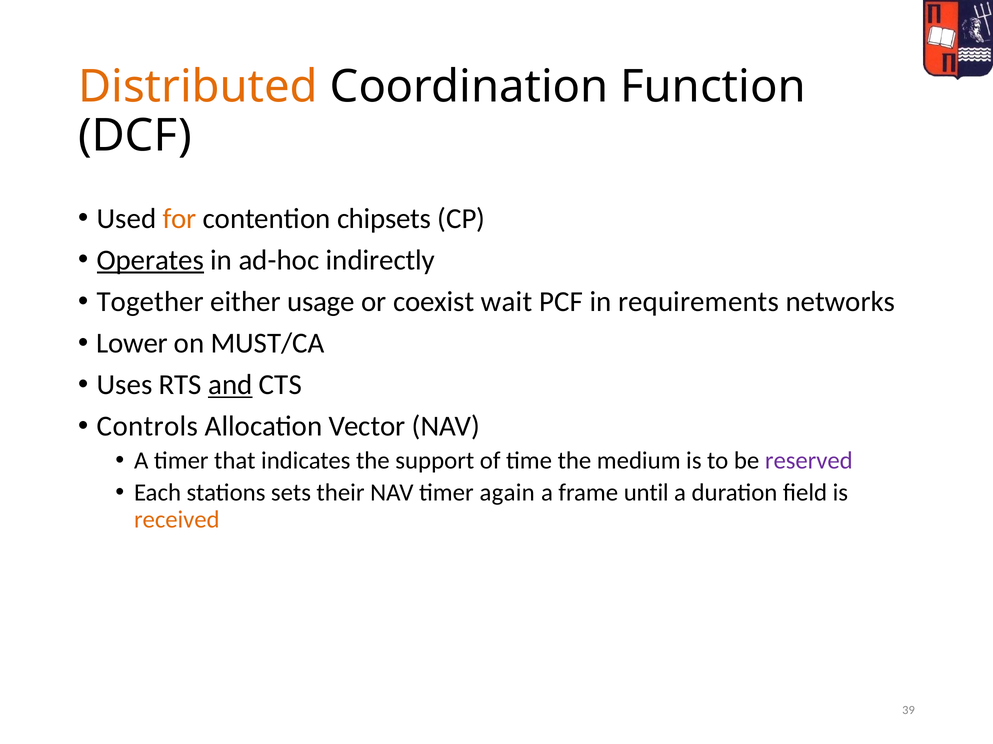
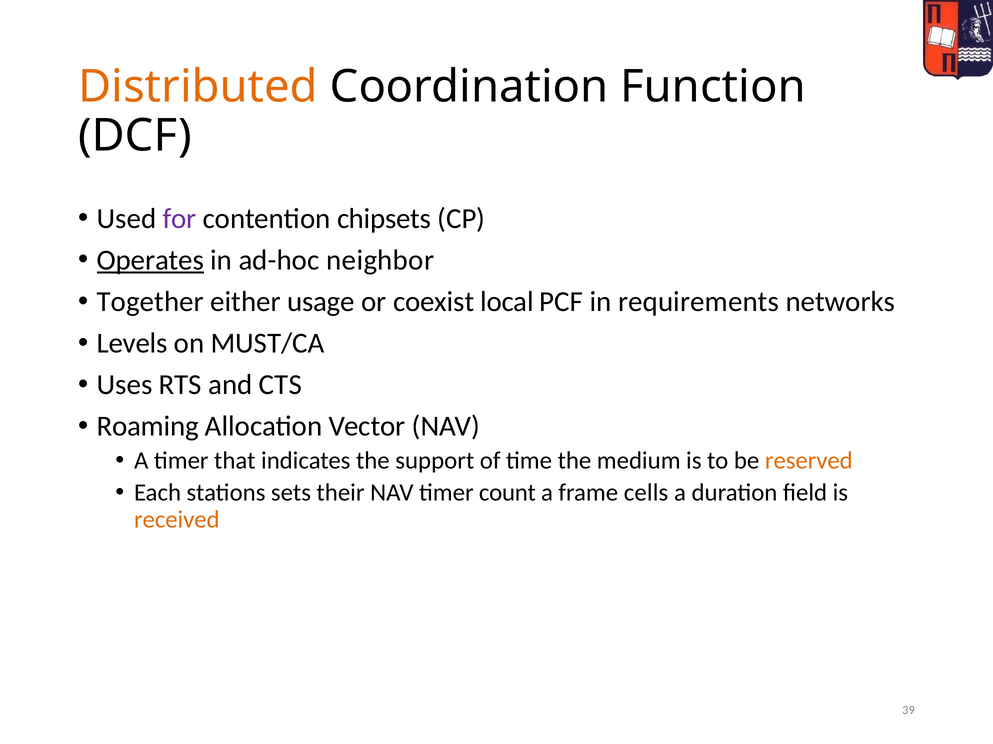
for colour: orange -> purple (180, 219)
indirectly: indirectly -> neighbor (380, 260)
wait: wait -> local (507, 302)
Lower: Lower -> Levels (132, 344)
and underline: present -> none (230, 385)
Controls: Controls -> Roaming (148, 427)
reserved colour: purple -> orange (809, 461)
again: again -> count (507, 493)
until: until -> cells (646, 493)
